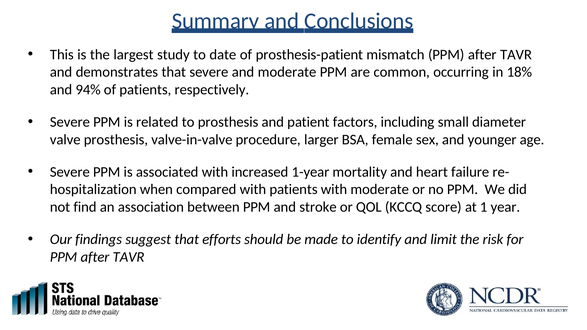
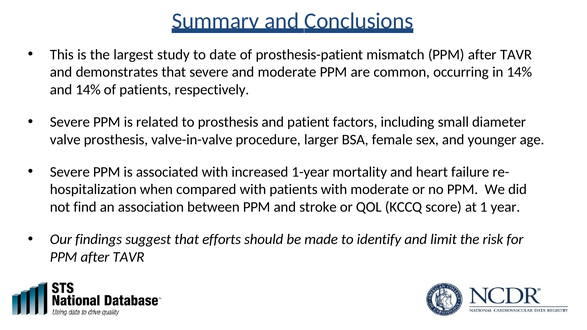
in 18%: 18% -> 14% (519, 72)
and 94%: 94% -> 14% (88, 90)
